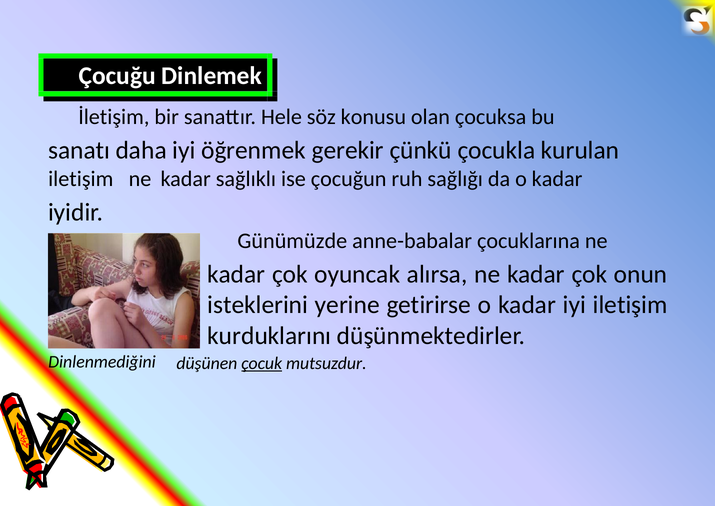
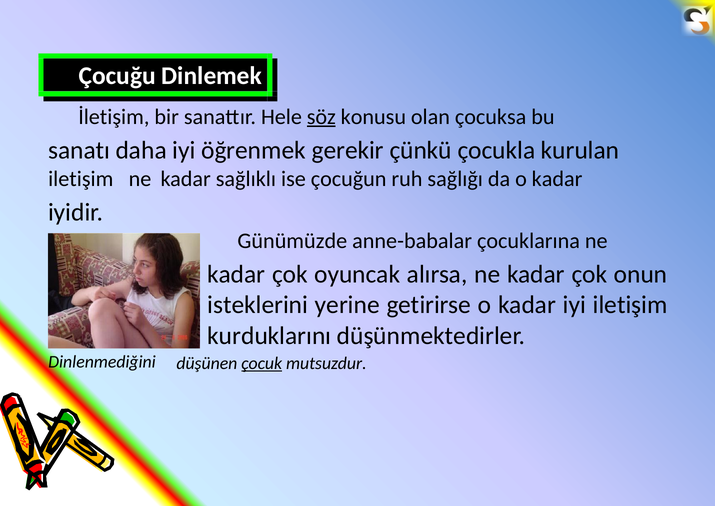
söz underline: none -> present (321, 117)
